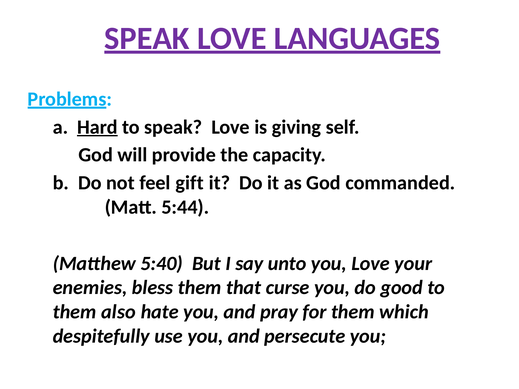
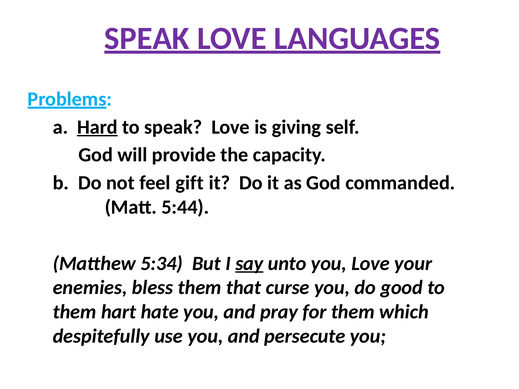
5:40: 5:40 -> 5:34 (162, 264)
say underline: none -> present (249, 264)
also: also -> hart (119, 312)
